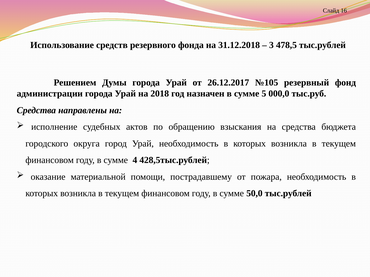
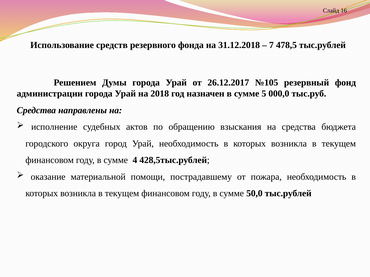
3: 3 -> 7 (271, 45)
